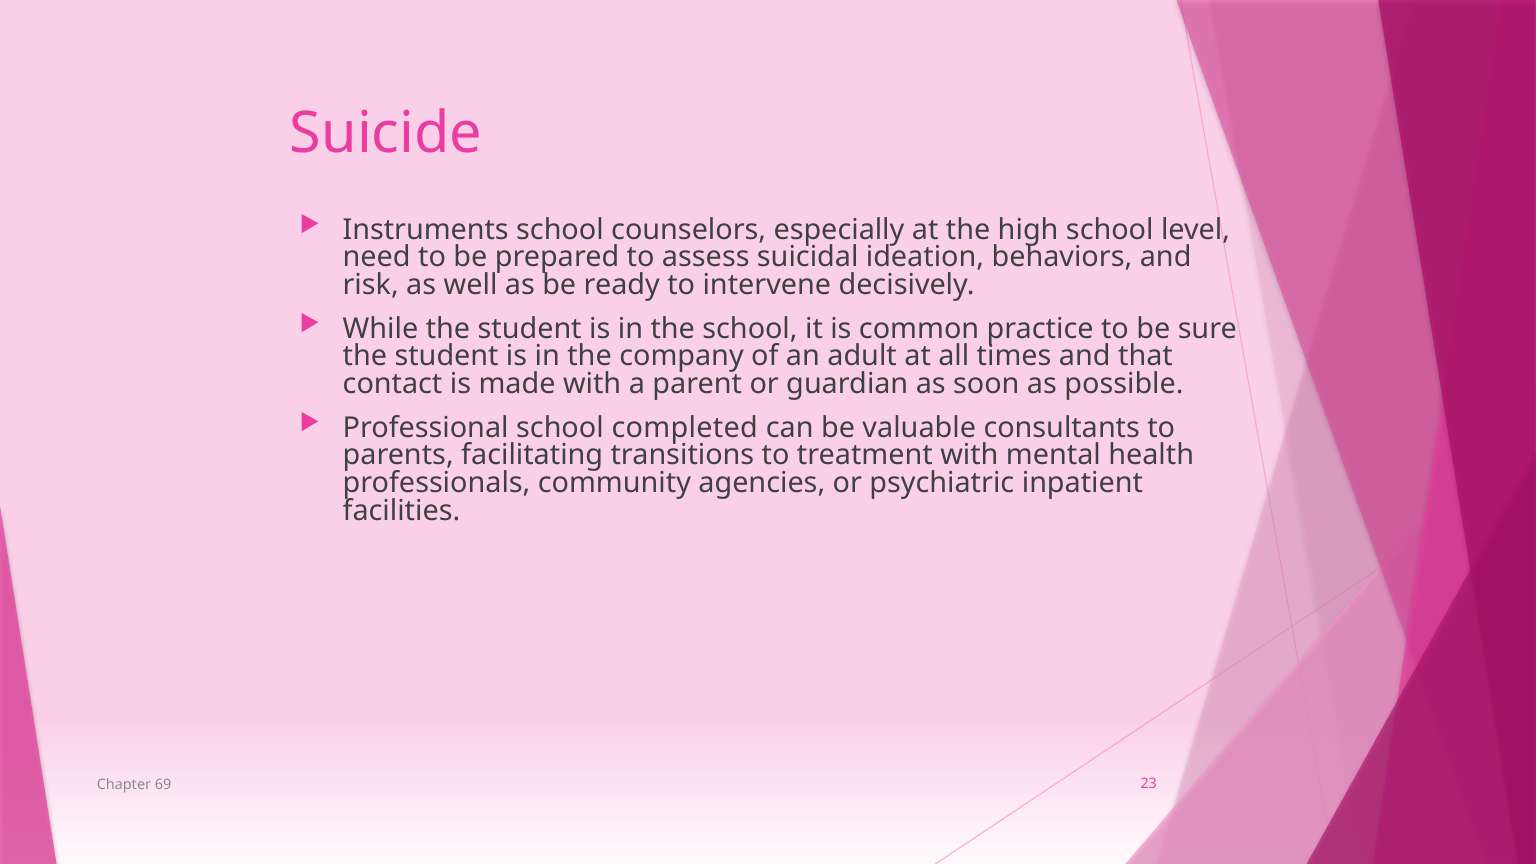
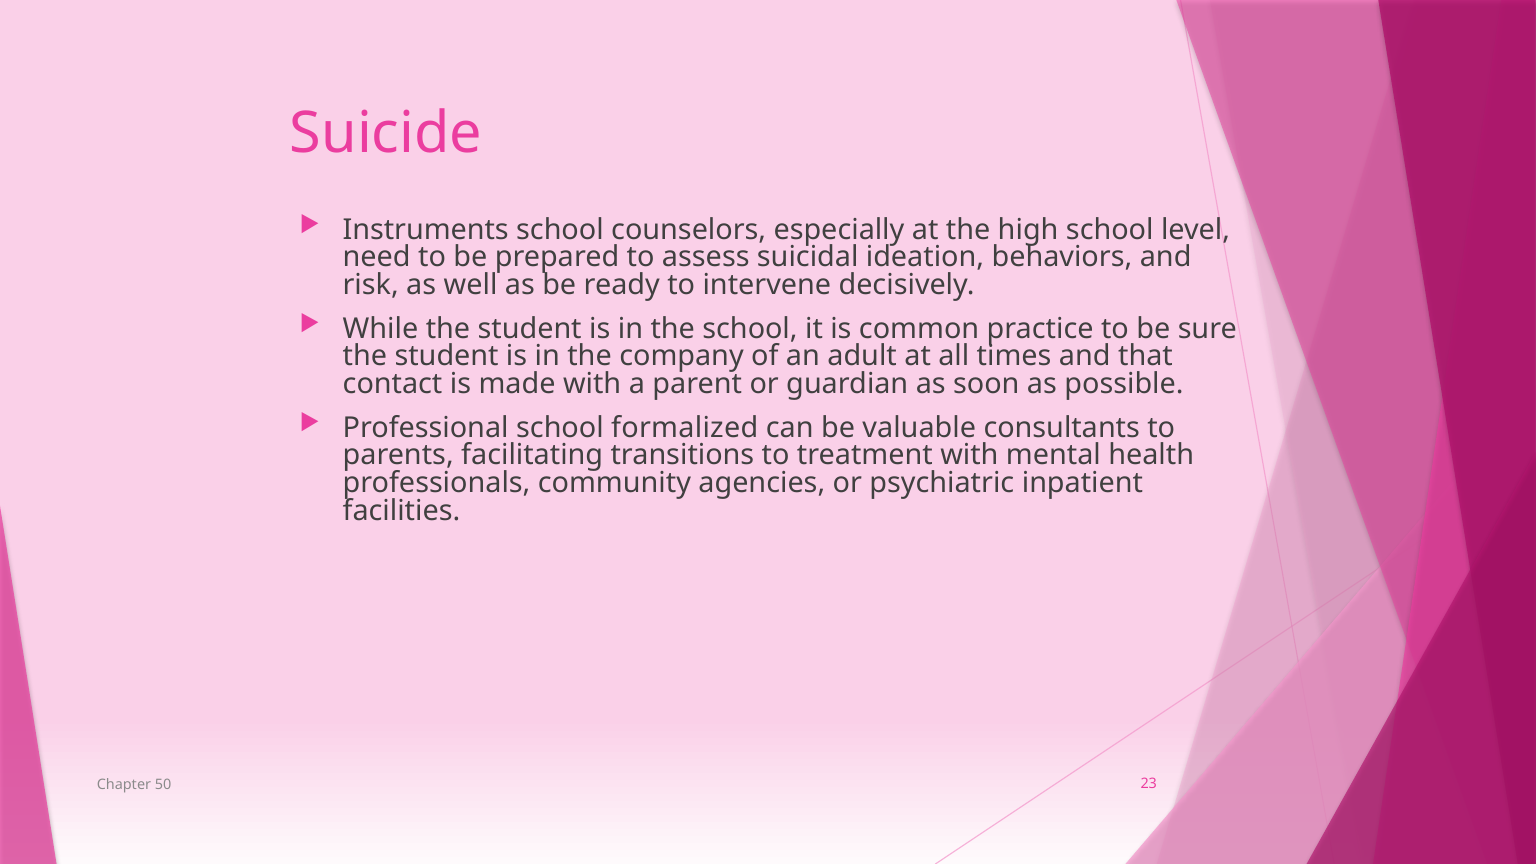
completed: completed -> formalized (685, 428)
69: 69 -> 50 (163, 785)
